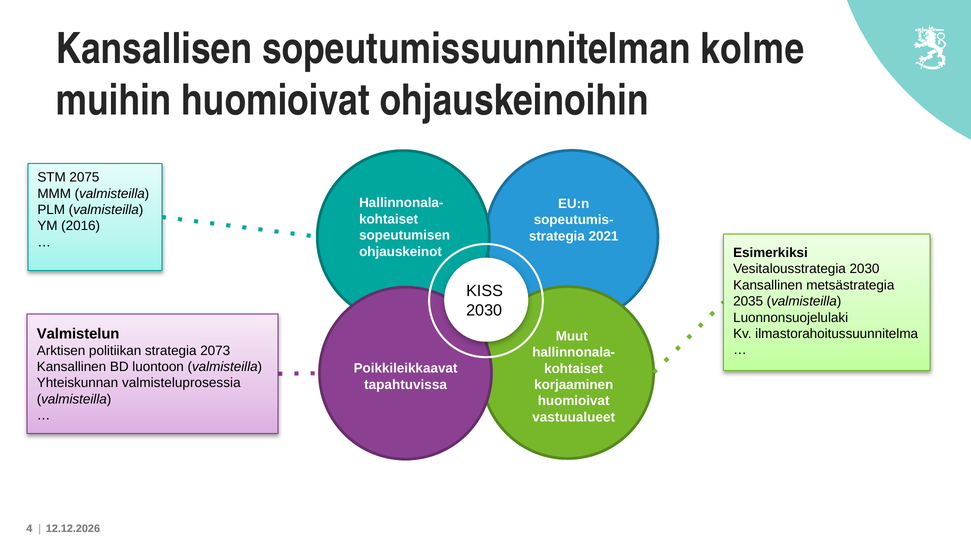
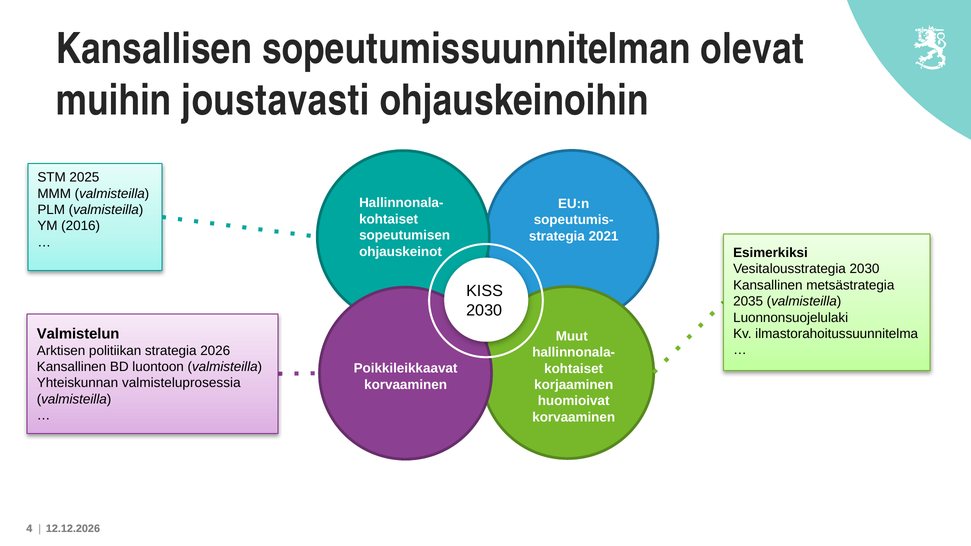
kolme: kolme -> olevat (752, 49)
muihin huomioivat: huomioivat -> joustavasti (275, 101)
2075: 2075 -> 2025 (84, 177)
2073: 2073 -> 2026 (215, 351)
tapahtuvissa: tapahtuvissa -> korvaaminen (406, 385)
vastuualueet: vastuualueet -> korvaaminen (574, 417)
